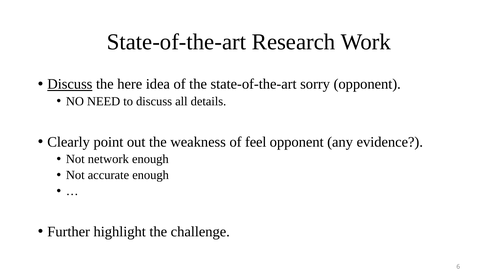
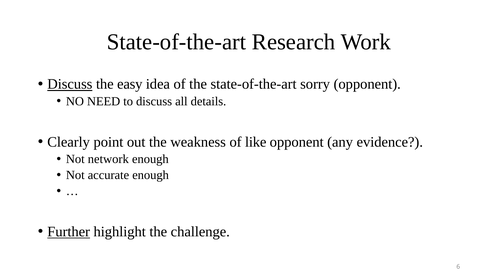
here: here -> easy (130, 84)
feel: feel -> like (256, 142)
Further underline: none -> present (69, 232)
